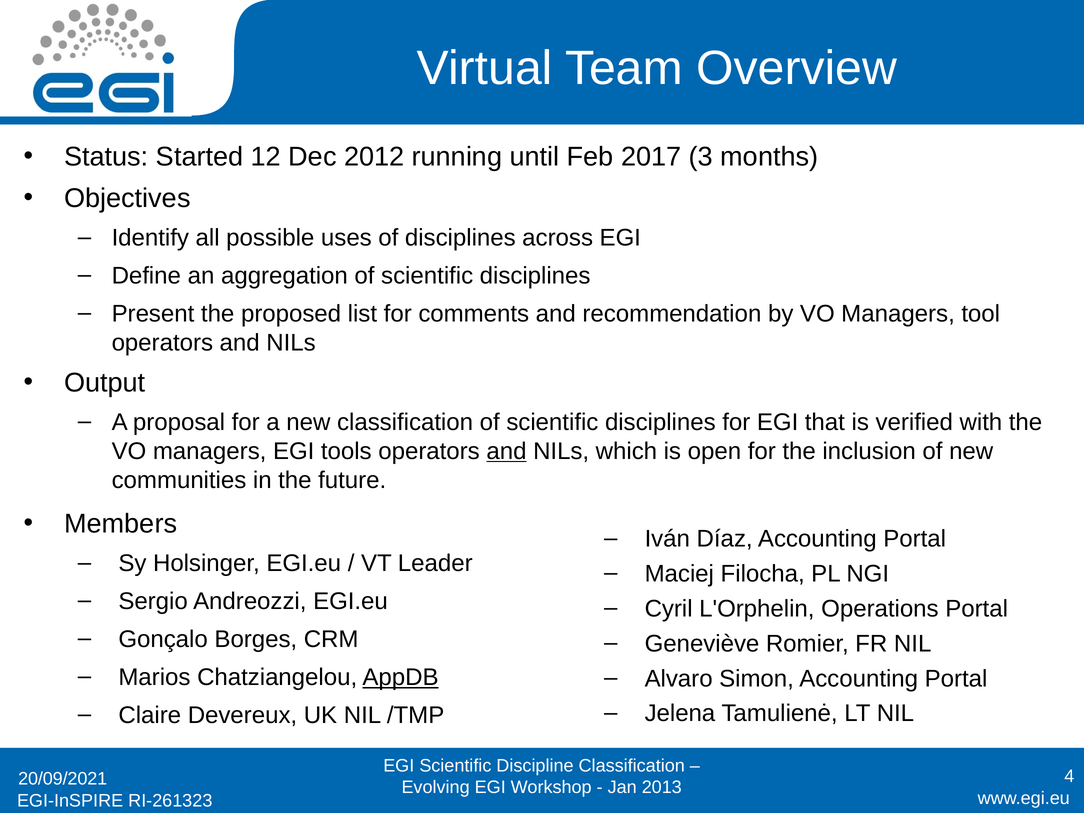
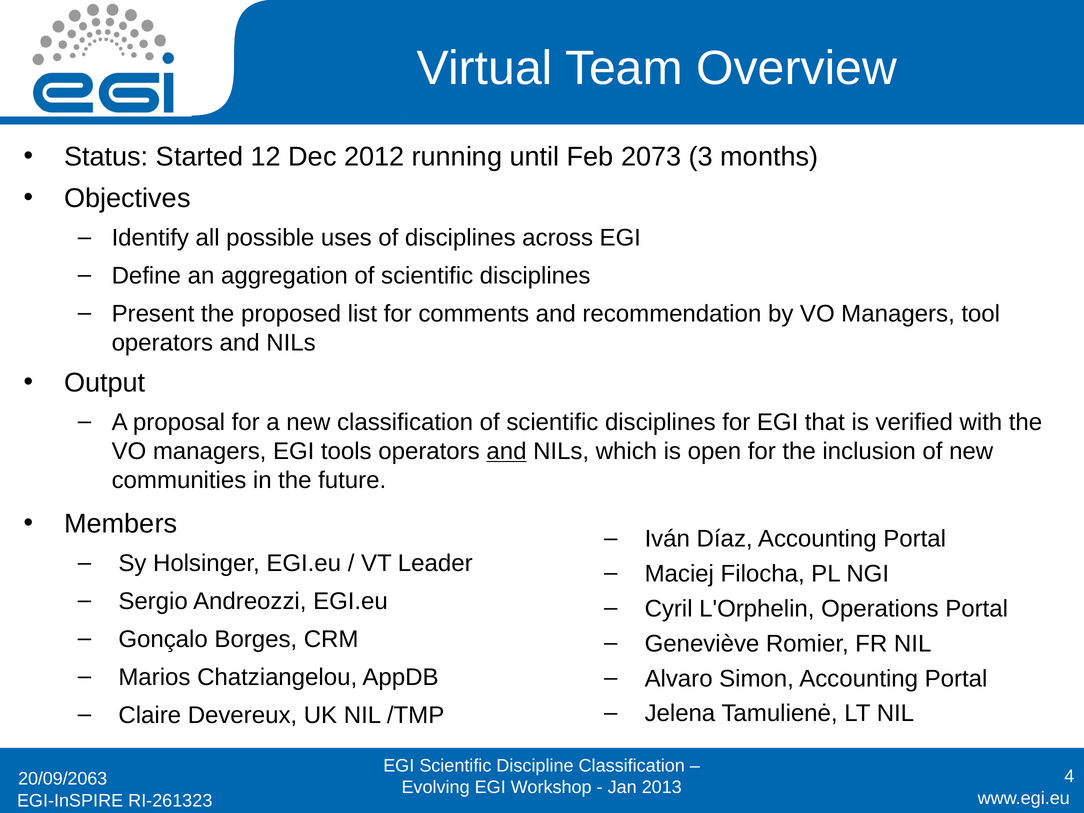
2017: 2017 -> 2073 (651, 157)
AppDB underline: present -> none (400, 677)
20/09/2021: 20/09/2021 -> 20/09/2063 (63, 779)
